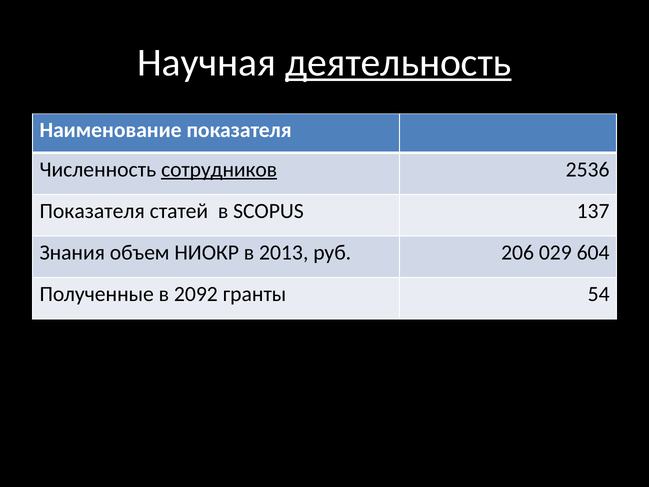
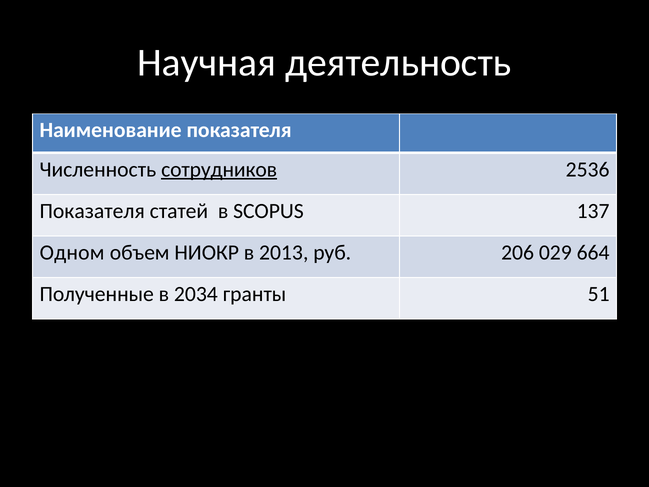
деятельность underline: present -> none (398, 63)
Знания: Знания -> Одном (72, 253)
604: 604 -> 664 (593, 253)
2092: 2092 -> 2034 (196, 294)
54: 54 -> 51 (599, 294)
